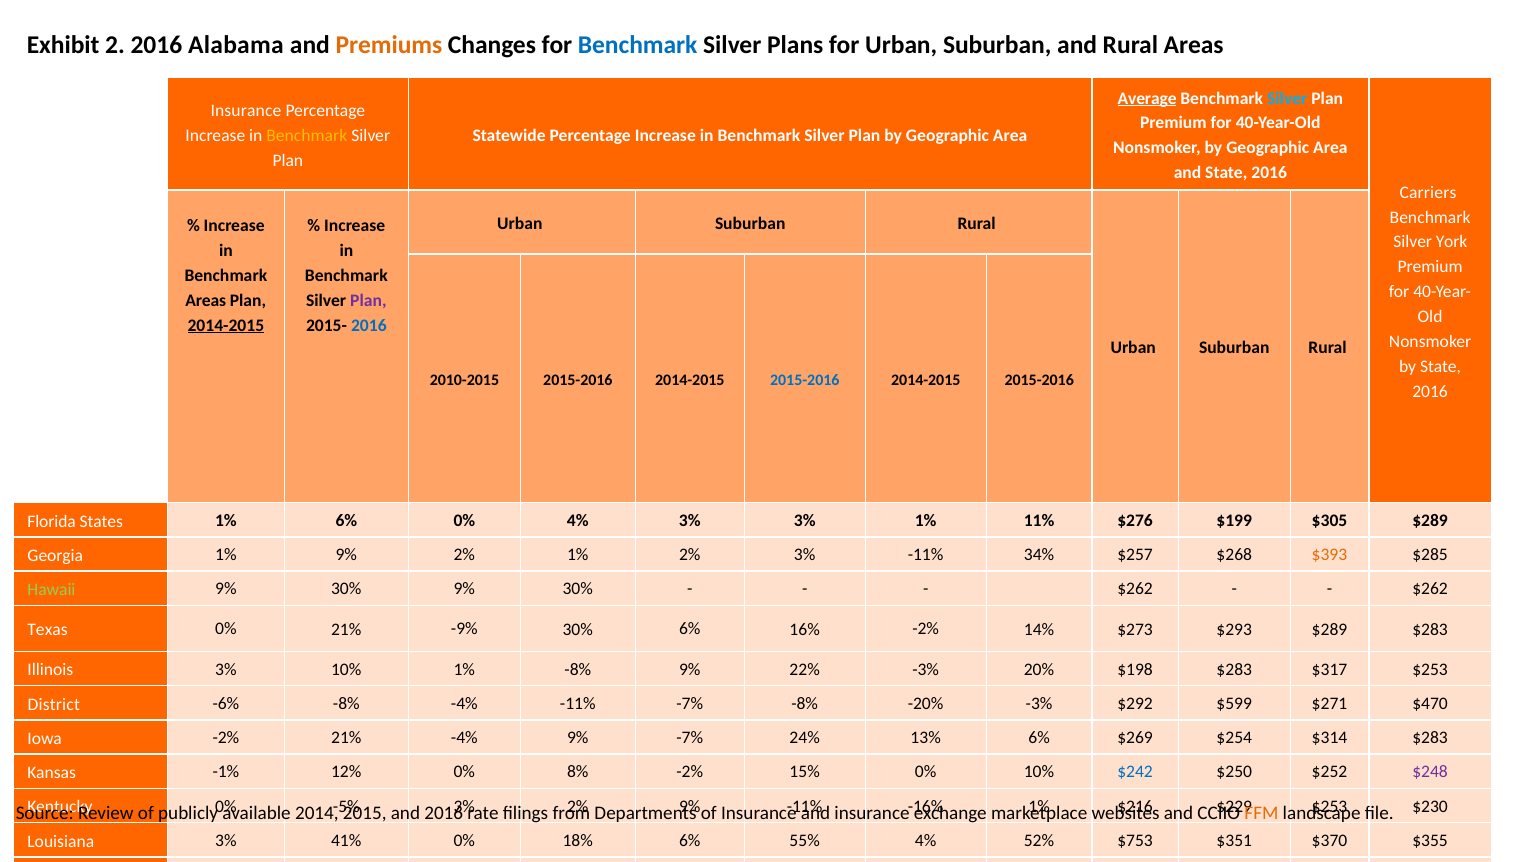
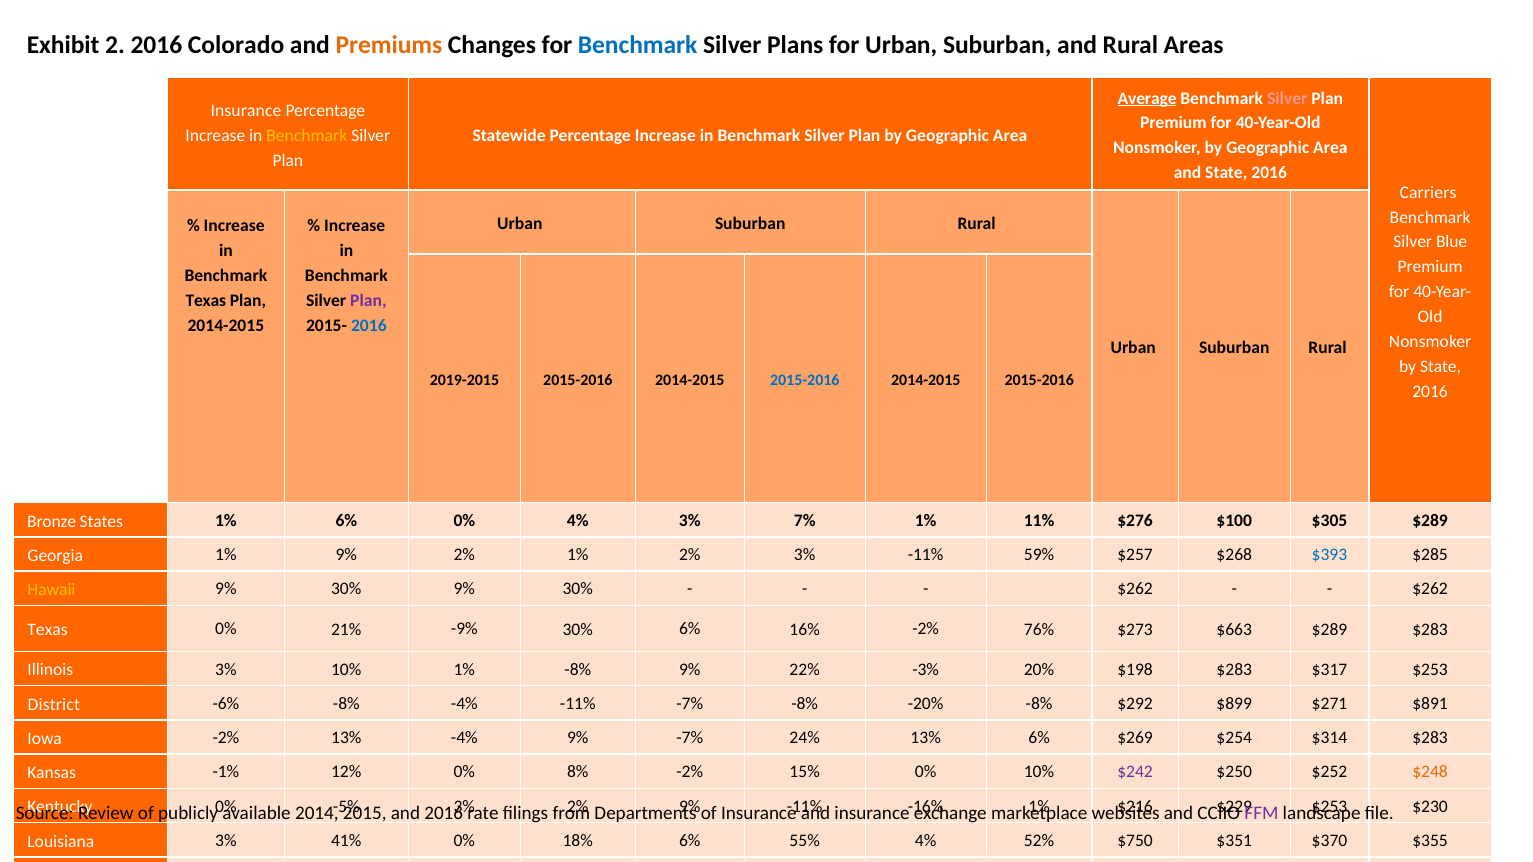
Alabama: Alabama -> Colorado (236, 45)
Silver colour: light blue -> pink (1287, 98)
York: York -> Blue (1452, 242)
Areas: Areas -> Texas (206, 301)
2014-2015 underline: present -> none (226, 326)
2010-2015: 2010-2015 -> 2019-2015 (464, 380)
Florida: Florida -> Bronze (52, 522)
3% 3%: 3% -> 7% (805, 521)
$199: $199 -> $100 (1234, 521)
34%: 34% -> 59% (1039, 555)
$393 colour: orange -> blue (1329, 555)
Hawaii colour: light green -> yellow (51, 590)
14%: 14% -> 76% (1039, 629)
$293: $293 -> $663 (1234, 629)
-20% -3%: -3% -> -8% (1039, 704)
$599: $599 -> $899 (1234, 704)
$470: $470 -> $891 (1430, 704)
-2% 21%: 21% -> 13% (346, 738)
$242 colour: blue -> purple (1135, 772)
$248 colour: purple -> orange (1430, 772)
FFM colour: orange -> purple (1261, 814)
$753: $753 -> $750 (1135, 841)
